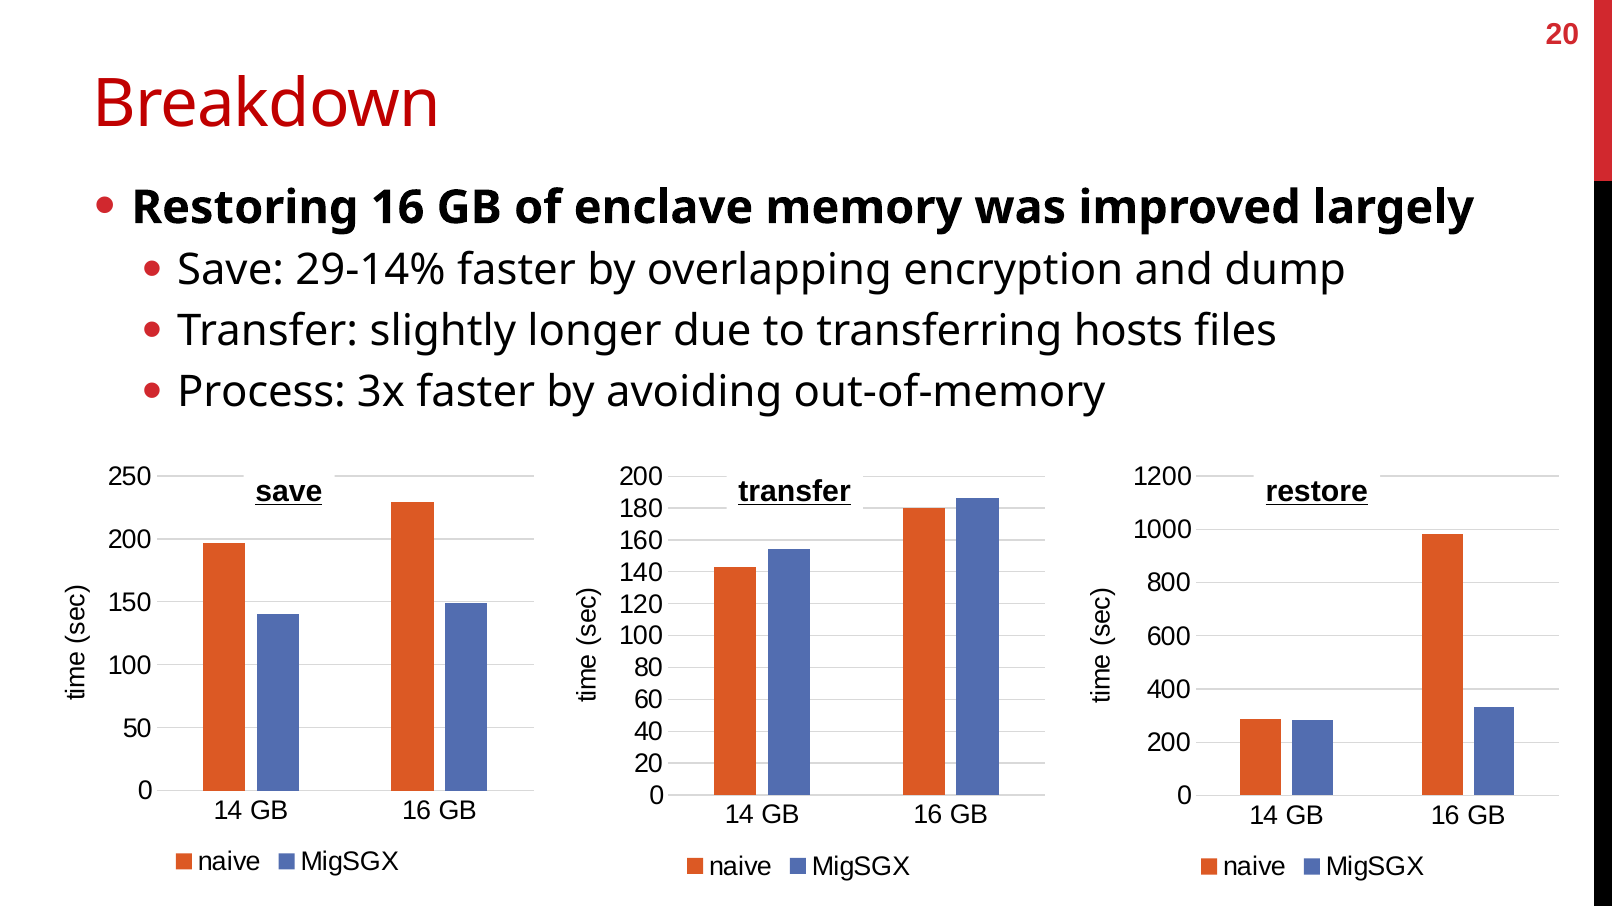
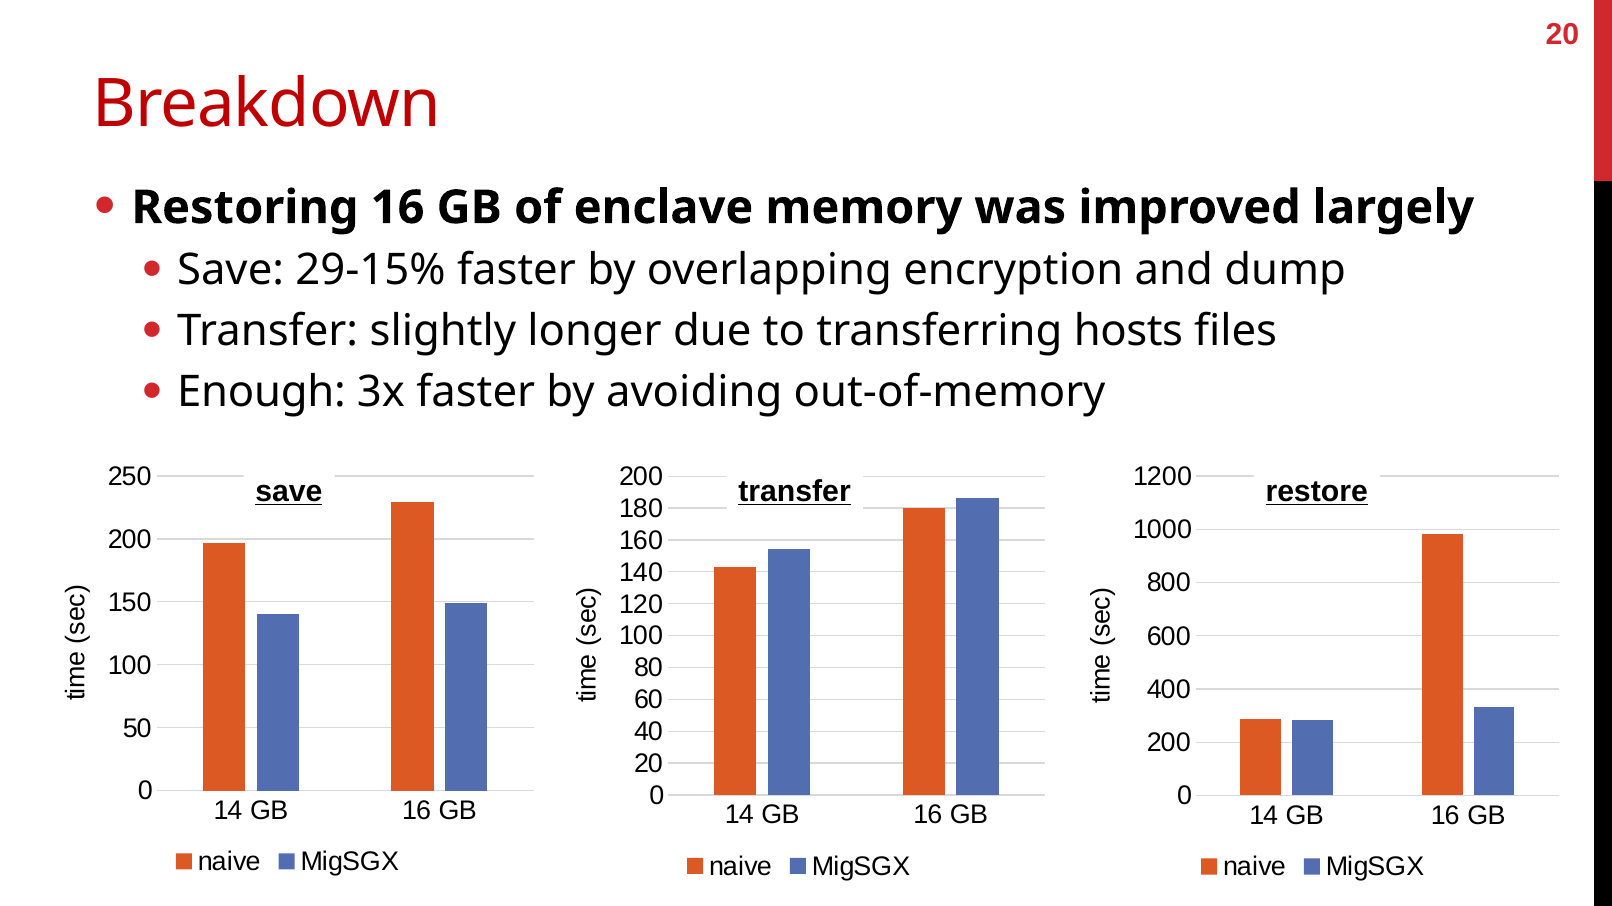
29-14%: 29-14% -> 29-15% (371, 271)
Process: Process -> Enough (261, 393)
